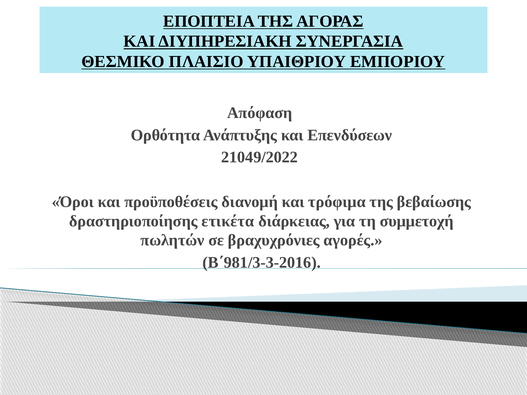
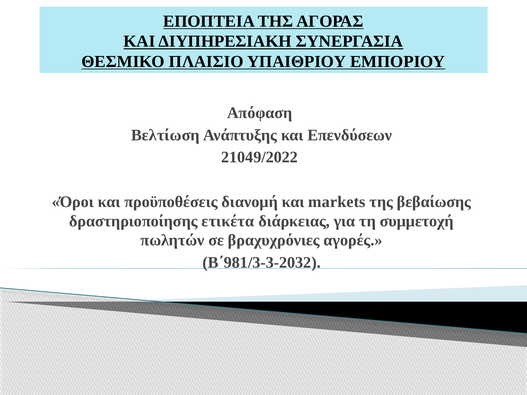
Ορθότητα: Ορθότητα -> Βελτίωση (165, 135)
τρόφιμα: τρόφιμα -> markets (337, 202)
Β΄981/3-3-2016: Β΄981/3-3-2016 -> Β΄981/3-3-2032 (262, 263)
